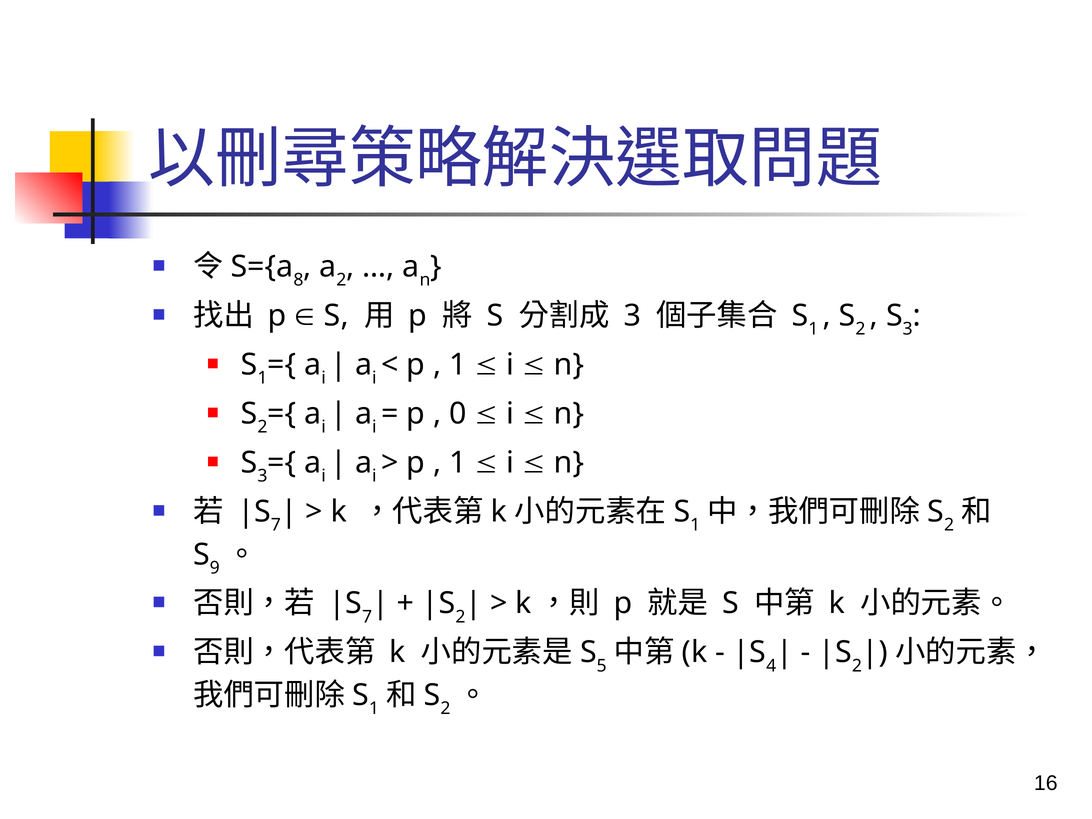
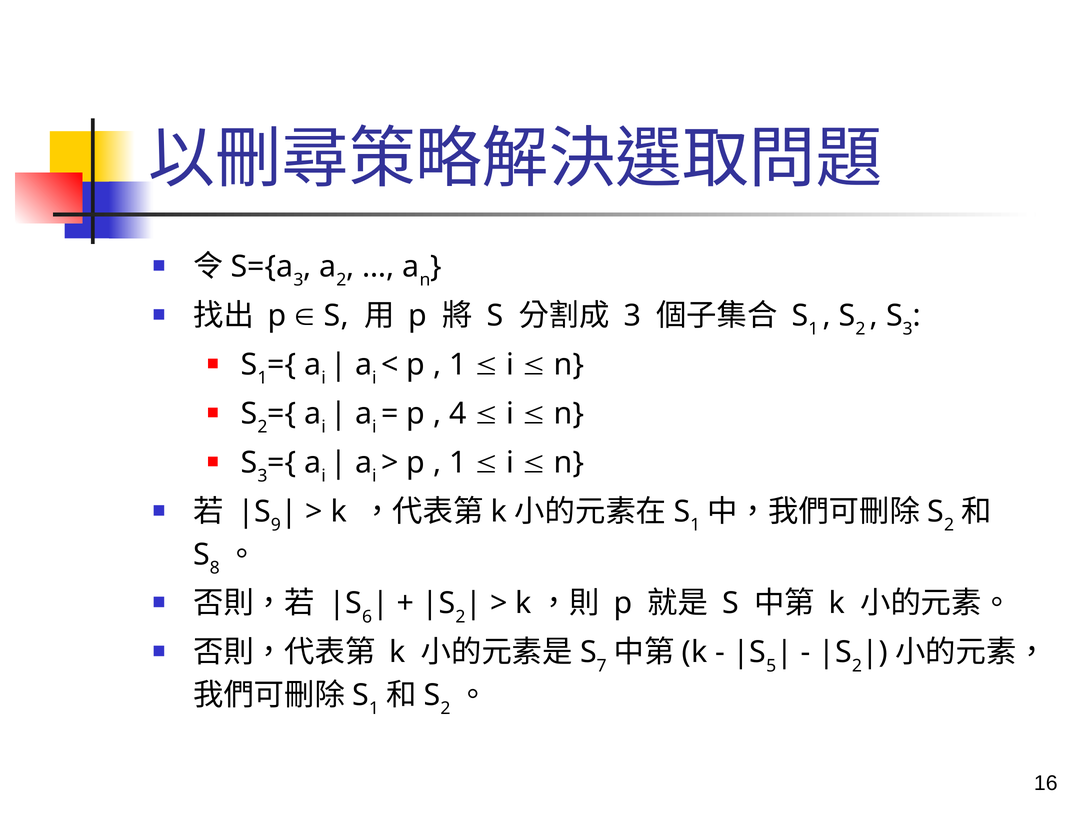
8: 8 -> 3 (298, 280)
0: 0 -> 4 (458, 414)
7: 7 -> 9 (276, 525)
9: 9 -> 8 (215, 568)
7: 7 -> 6 (367, 617)
5: 5 -> 7 (602, 666)
4: 4 -> 5 (771, 666)
